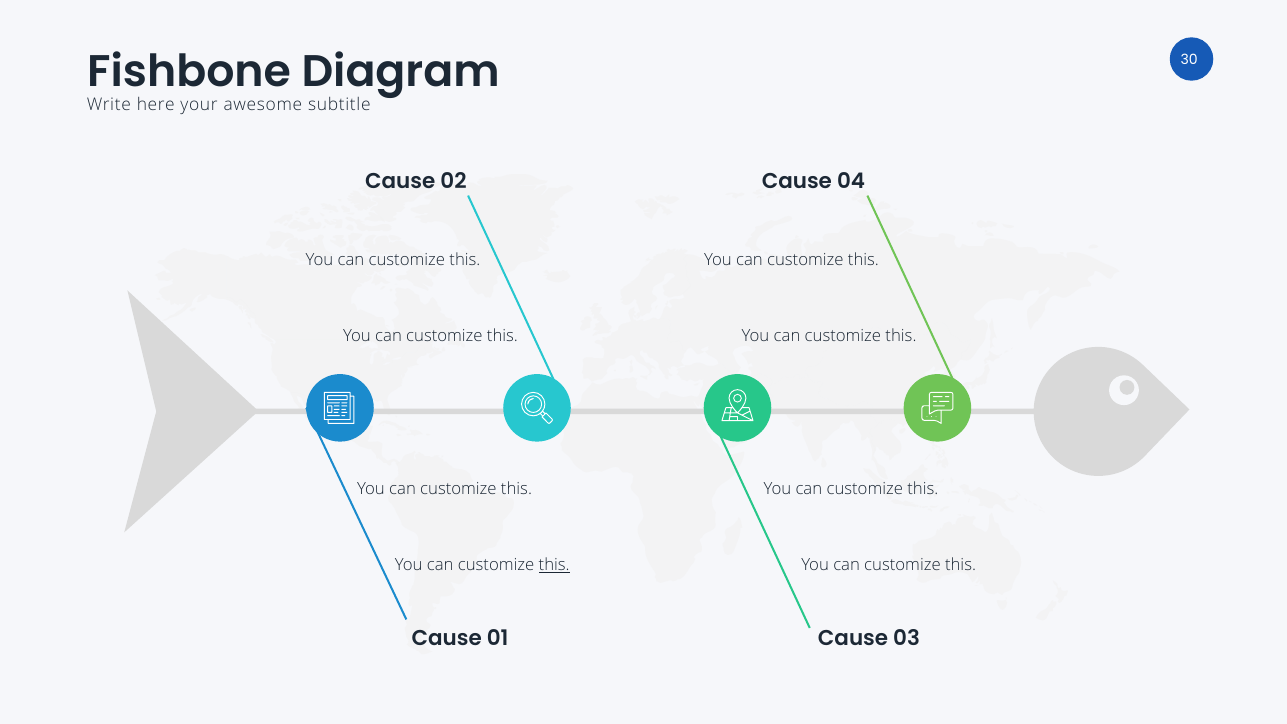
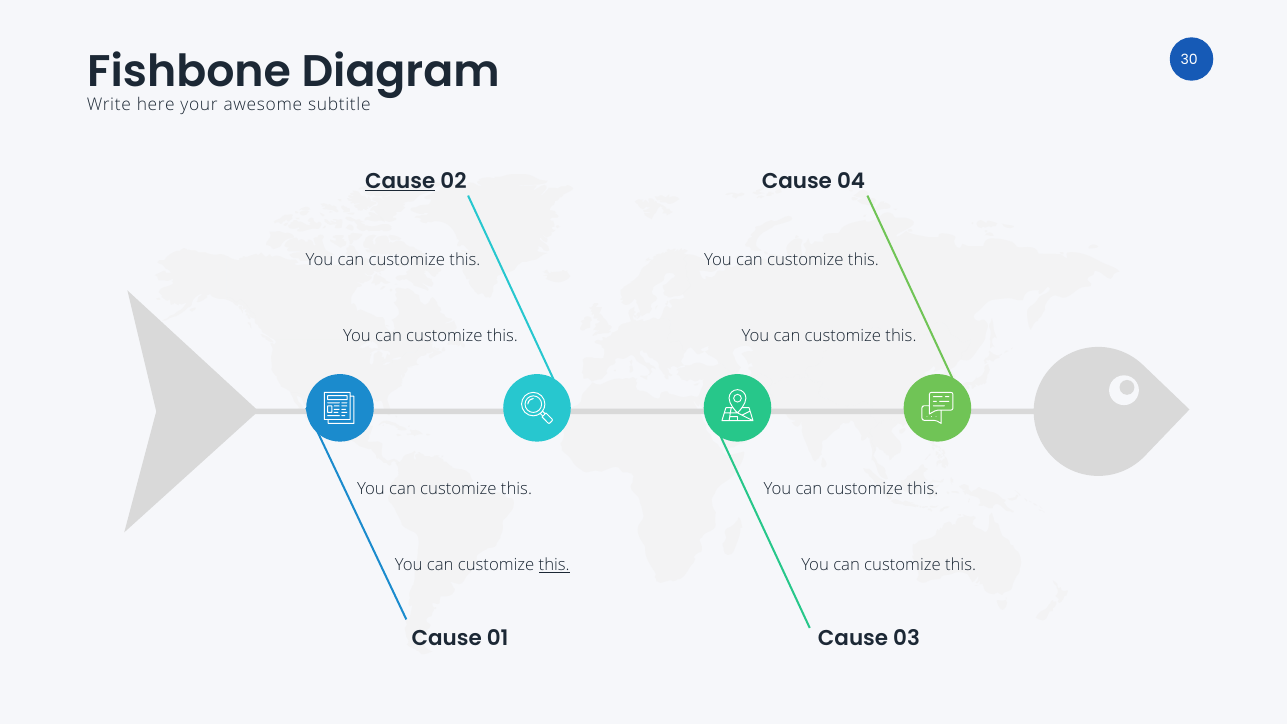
Cause underline: none -> present (400, 182)
